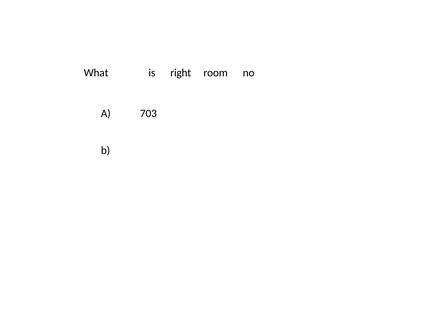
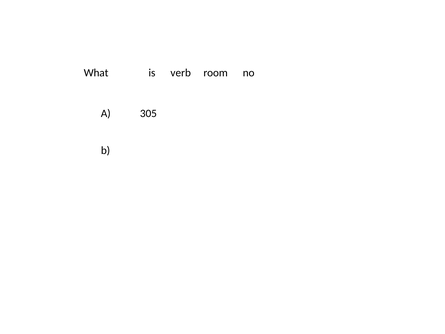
right: right -> verb (181, 73)
703: 703 -> 305 (148, 113)
